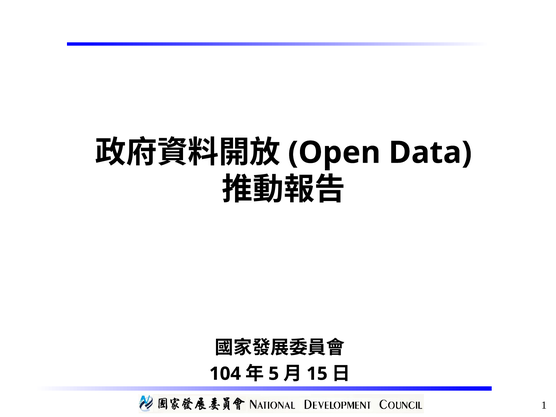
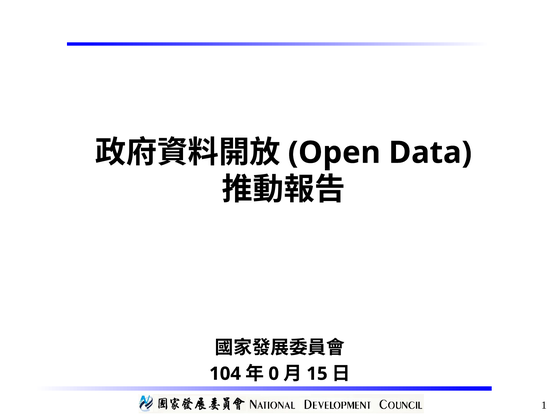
5: 5 -> 0 (274, 374)
